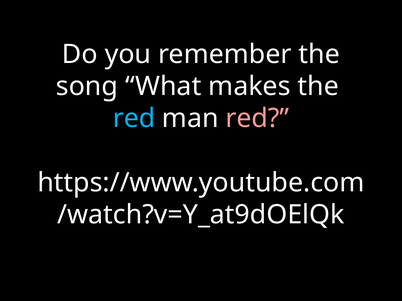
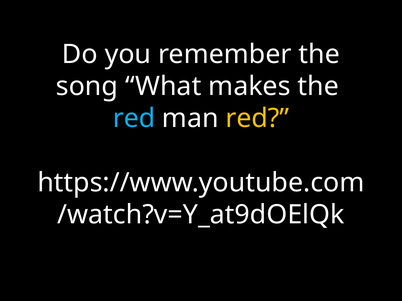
red colour: pink -> yellow (257, 119)
